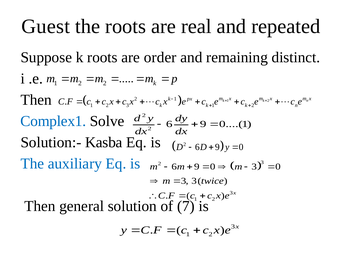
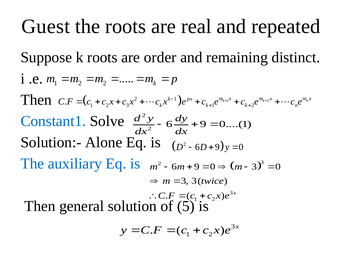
Complex1: Complex1 -> Constant1 (53, 121)
Kasba: Kasba -> Alone (104, 143)
7: 7 -> 5 (186, 207)
